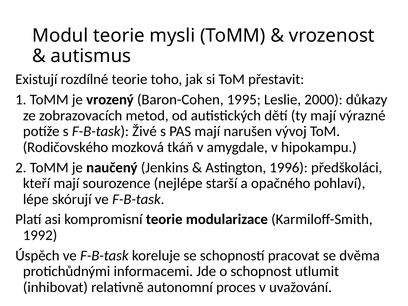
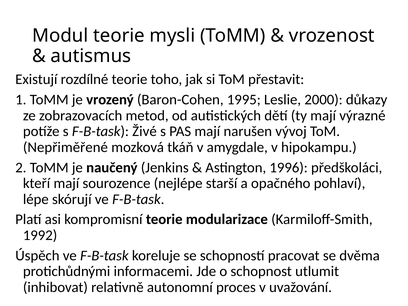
Rodičovského: Rodičovského -> Nepřiměřené (65, 147)
